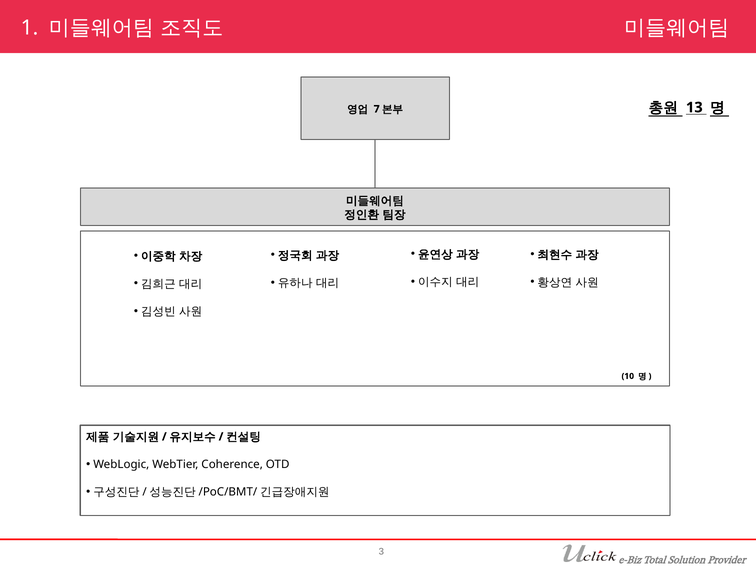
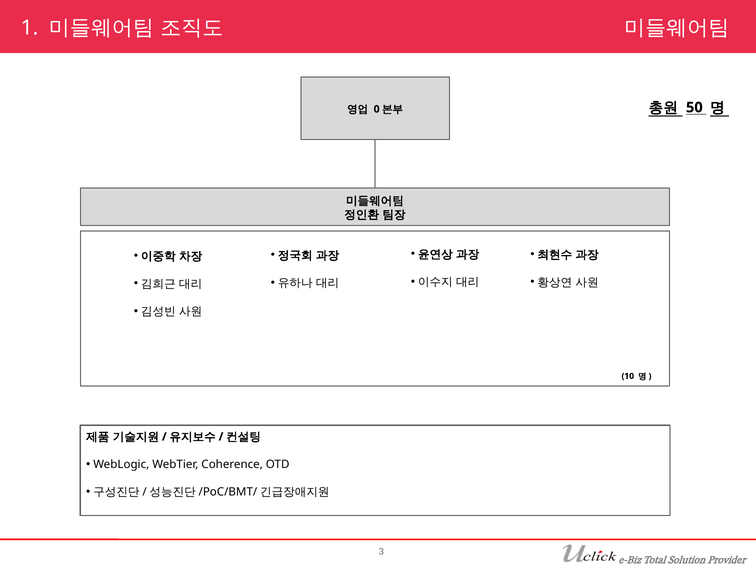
13: 13 -> 50 (694, 107)
7: 7 -> 0 (377, 109)
